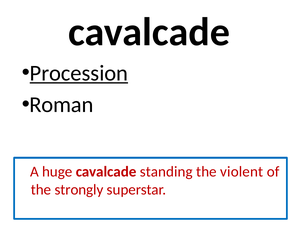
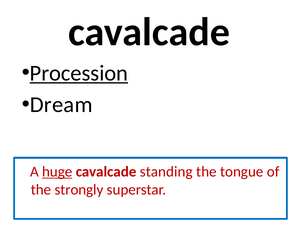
Roman: Roman -> Dream (61, 105)
huge underline: none -> present (57, 171)
violent: violent -> tongue (242, 171)
